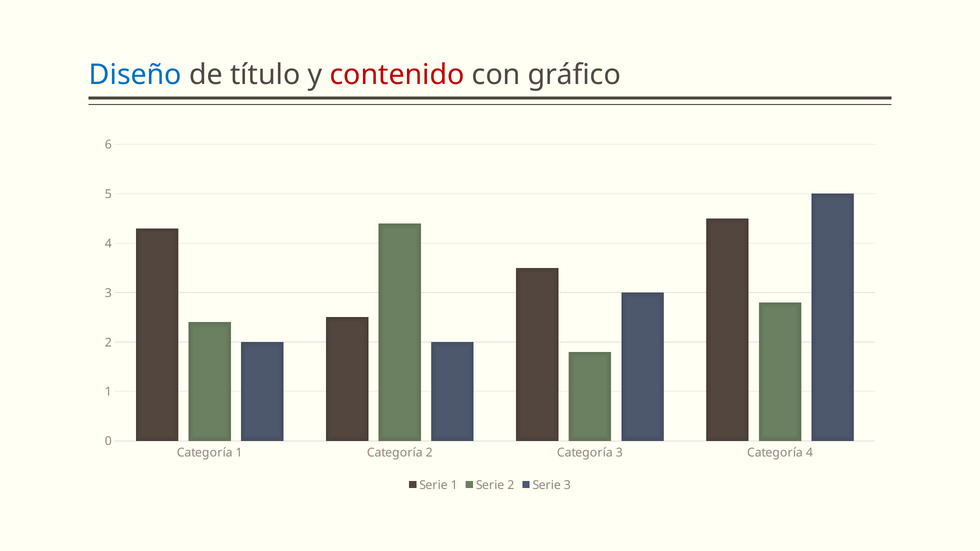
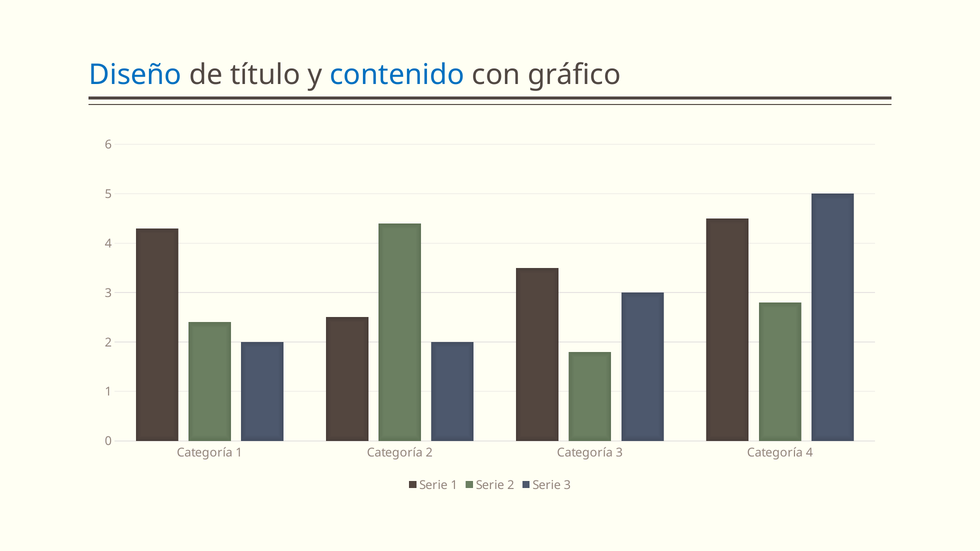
contenido colour: red -> blue (397, 75)
